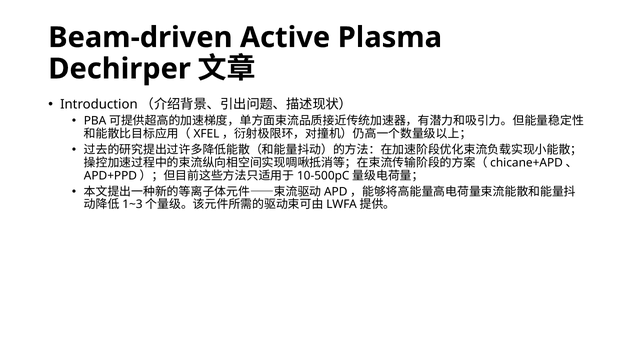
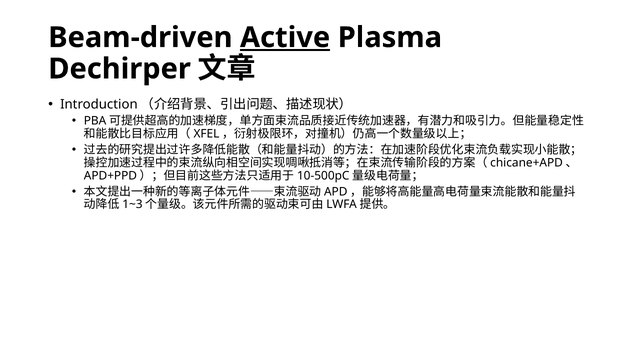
Active underline: none -> present (285, 38)
